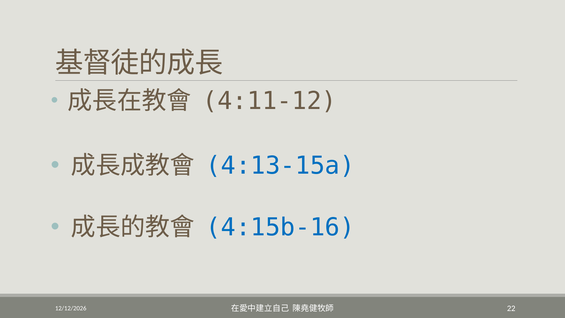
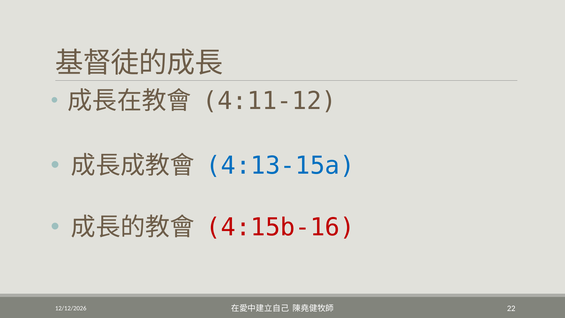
4:15b-16 colour: blue -> red (280, 227)
